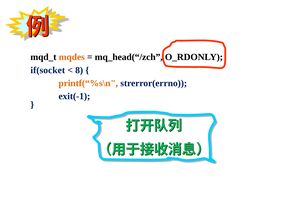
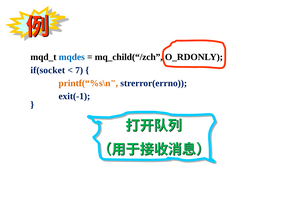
mqdes colour: orange -> blue (72, 57)
mq_head(“/zch: mq_head(“/zch -> mq_child(“/zch (129, 57)
8: 8 -> 7 (79, 70)
